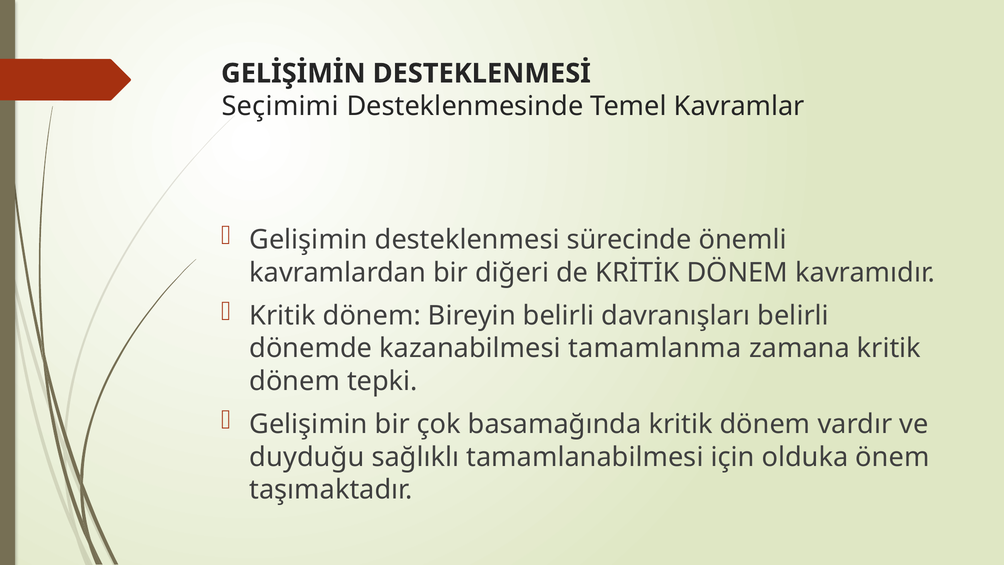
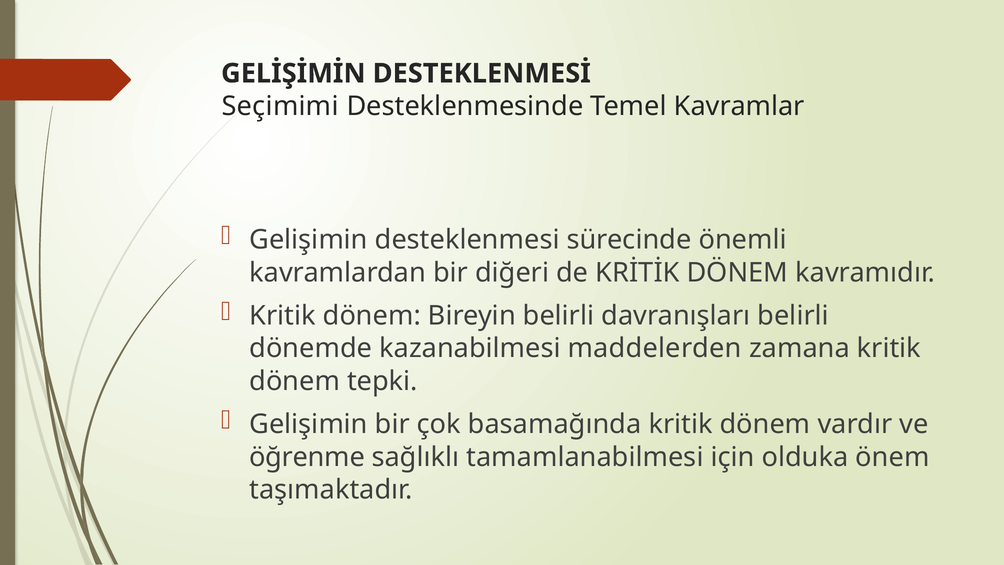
tamamlanma: tamamlanma -> maddelerden (655, 348)
duyduğu: duyduğu -> öğrenme (307, 457)
